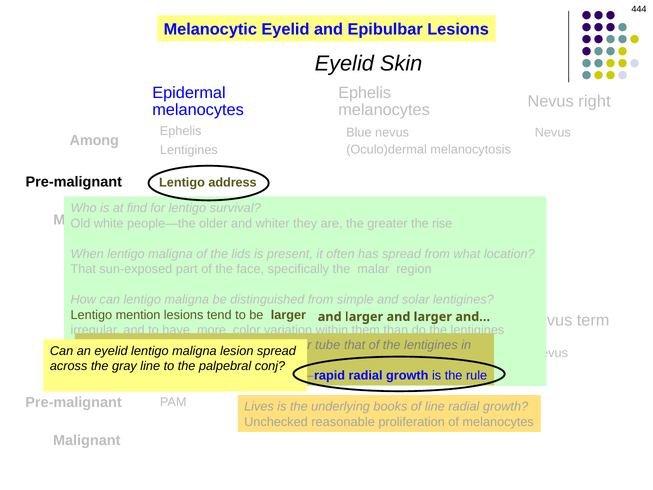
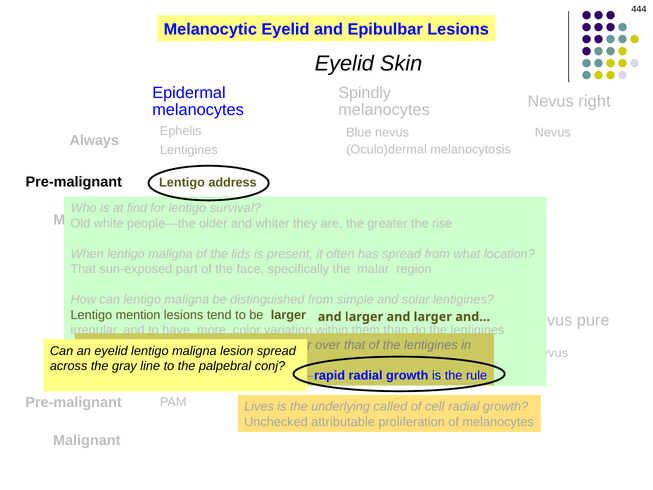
Ephelis: Ephelis -> Spindly (365, 93)
Among: Among -> Always (94, 140)
term: term -> pure (593, 320)
tube: tube -> over (328, 345)
books: books -> called (390, 407)
of line: line -> cell (435, 407)
reasonable: reasonable -> attributable (343, 422)
